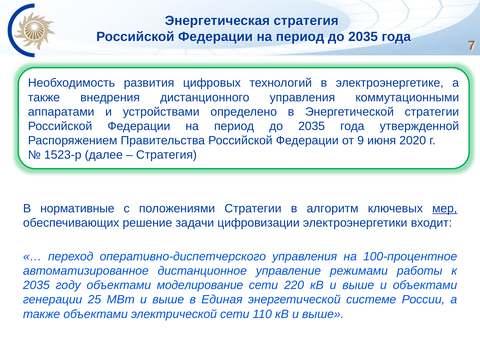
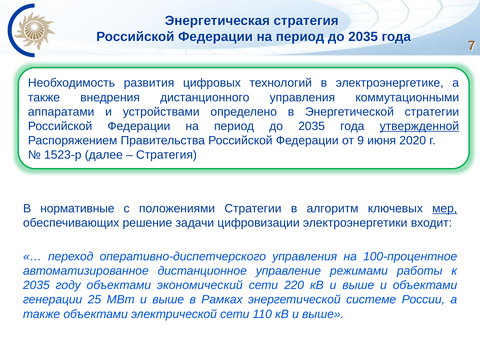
утвержденной underline: none -> present (419, 126)
моделирование: моделирование -> экономический (200, 285)
Единая: Единая -> Рамках (222, 300)
